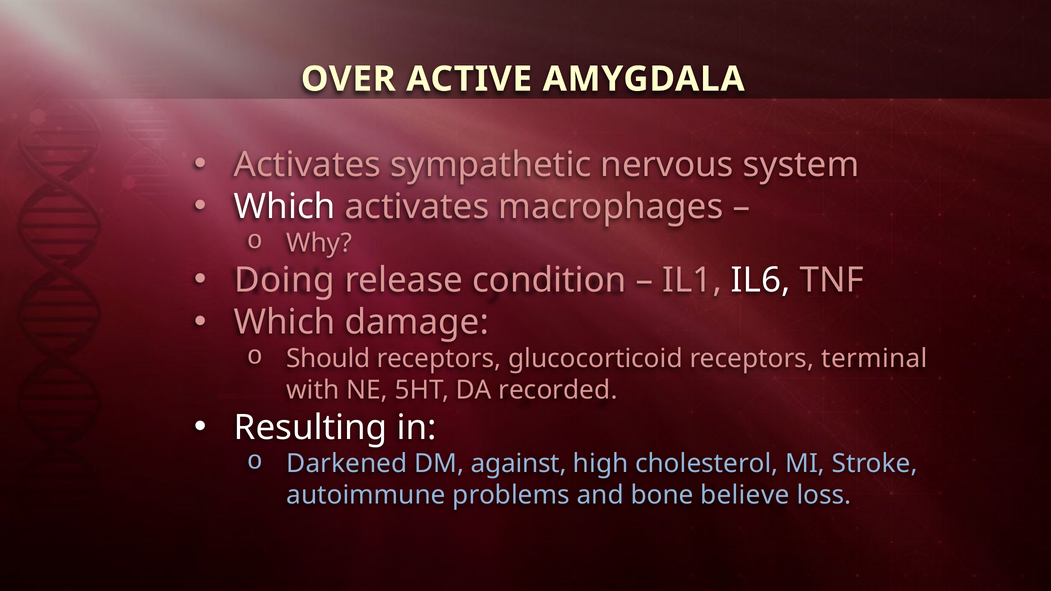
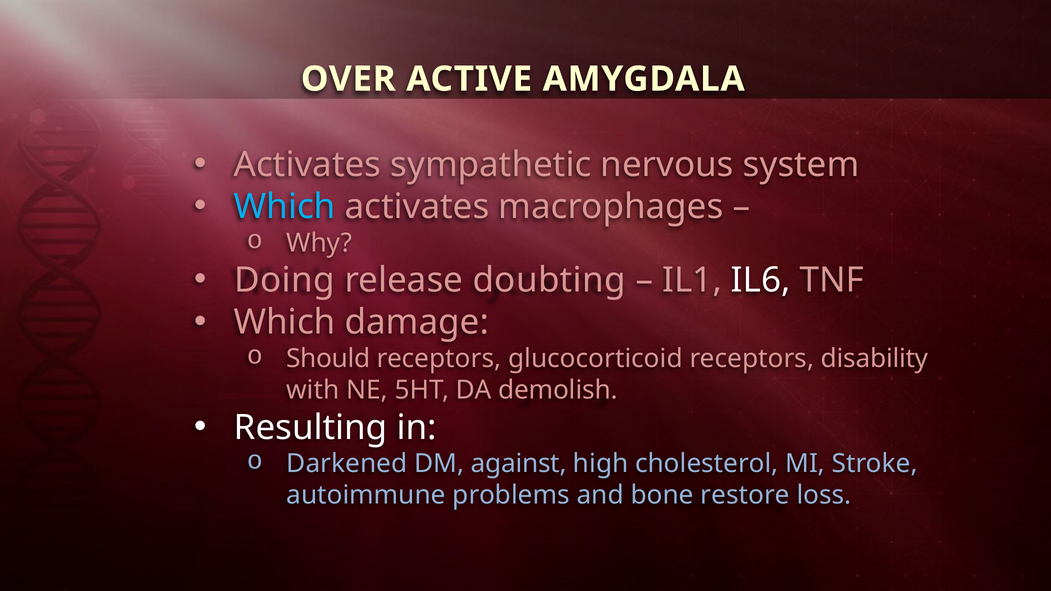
Which colour: white -> light blue (285, 207)
condition: condition -> doubting (549, 280)
terminal: terminal -> disability (875, 359)
recorded: recorded -> demolish (558, 390)
believe: believe -> restore (745, 495)
